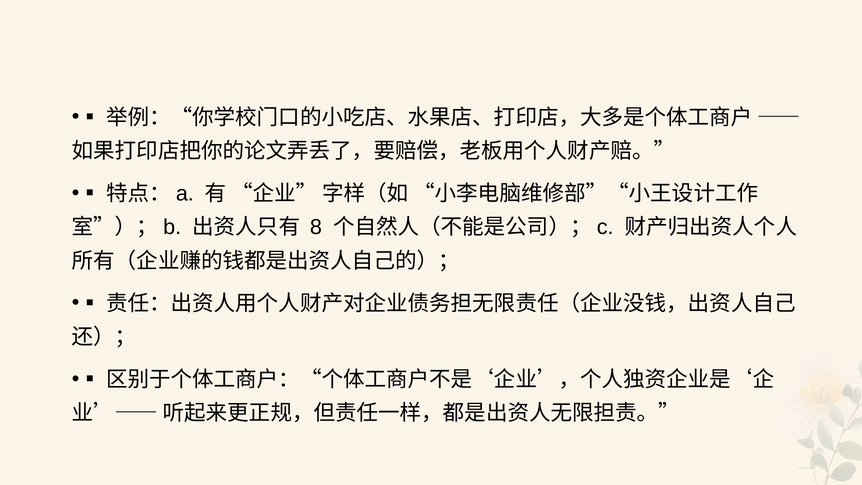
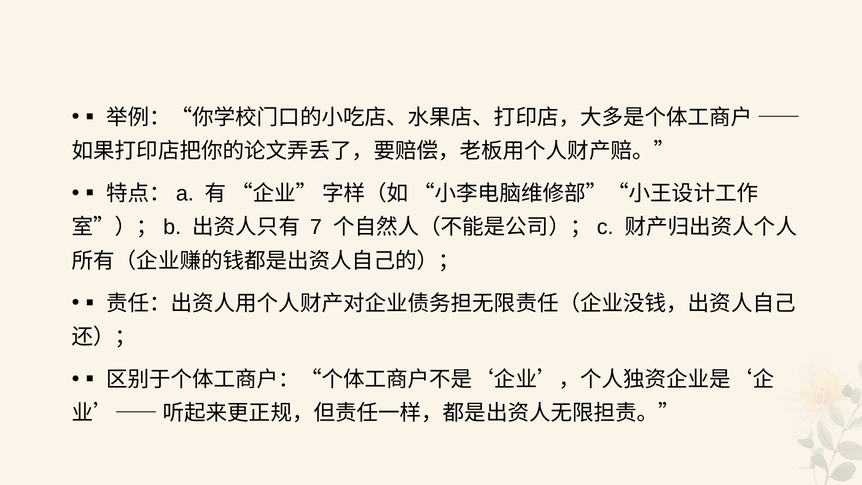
8: 8 -> 7 (316, 227)
